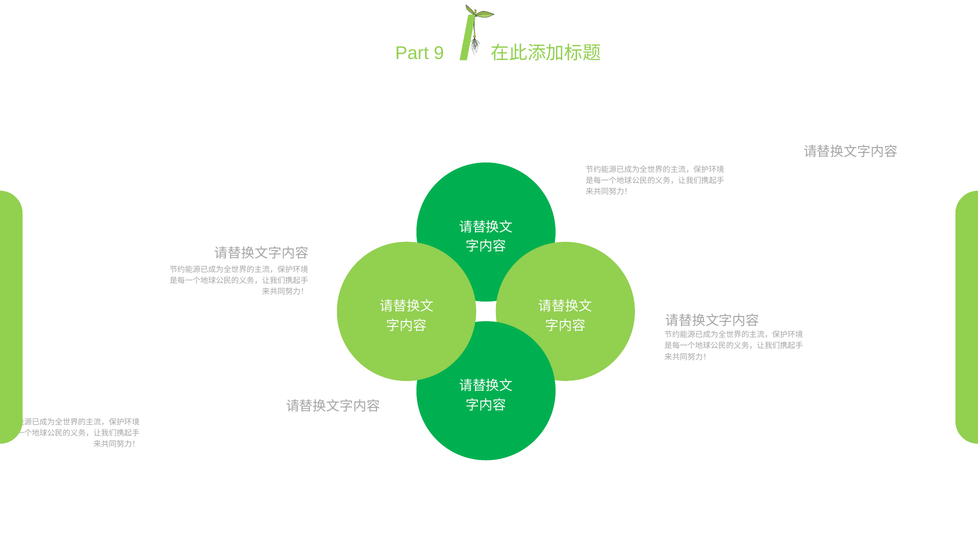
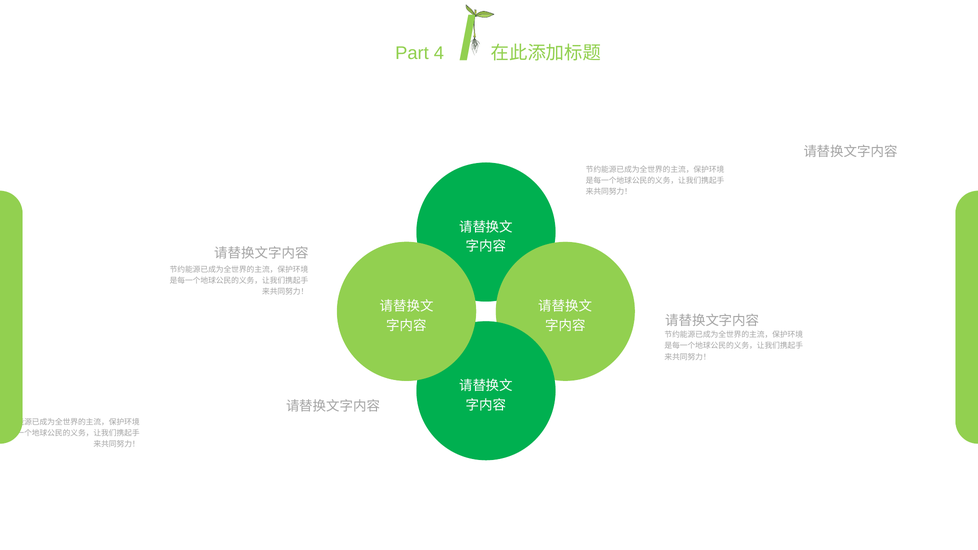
9: 9 -> 4 (439, 53)
